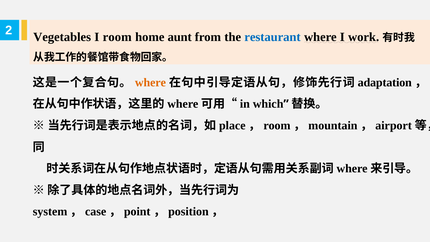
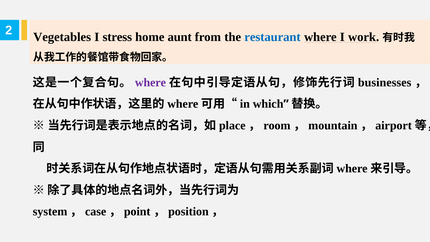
room: room -> stress (117, 37)
where colour: orange -> purple (150, 82)
adaptation: adaptation -> businesses (385, 82)
